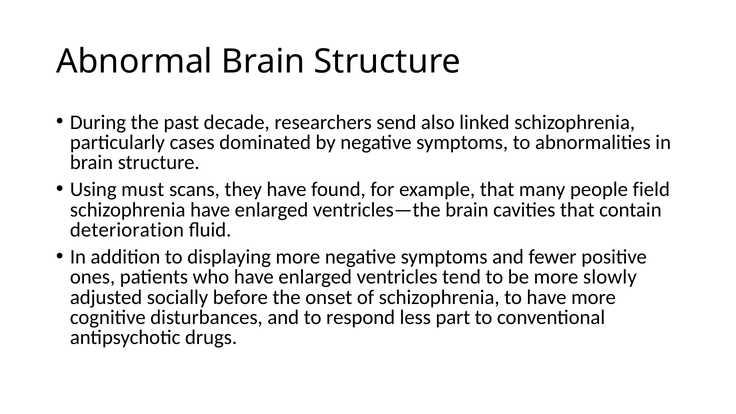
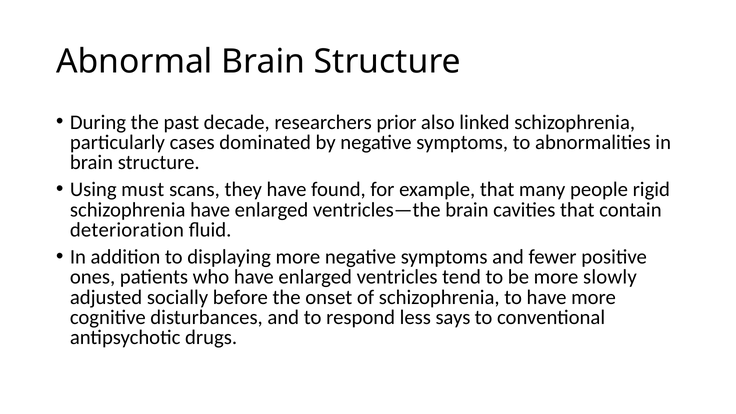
send: send -> prior (396, 122)
field: field -> rigid (651, 190)
part: part -> says (453, 317)
